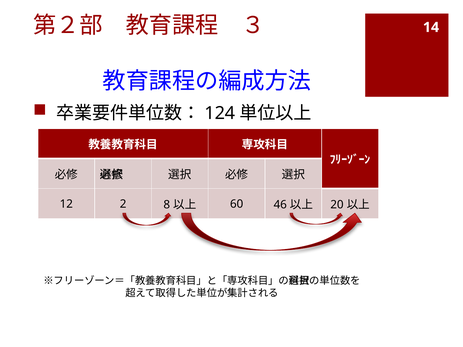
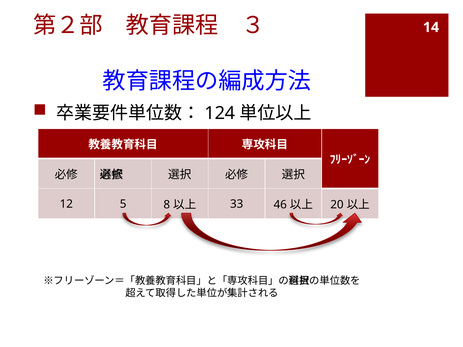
2: 2 -> 5 (123, 204)
60: 60 -> 33 (237, 204)
